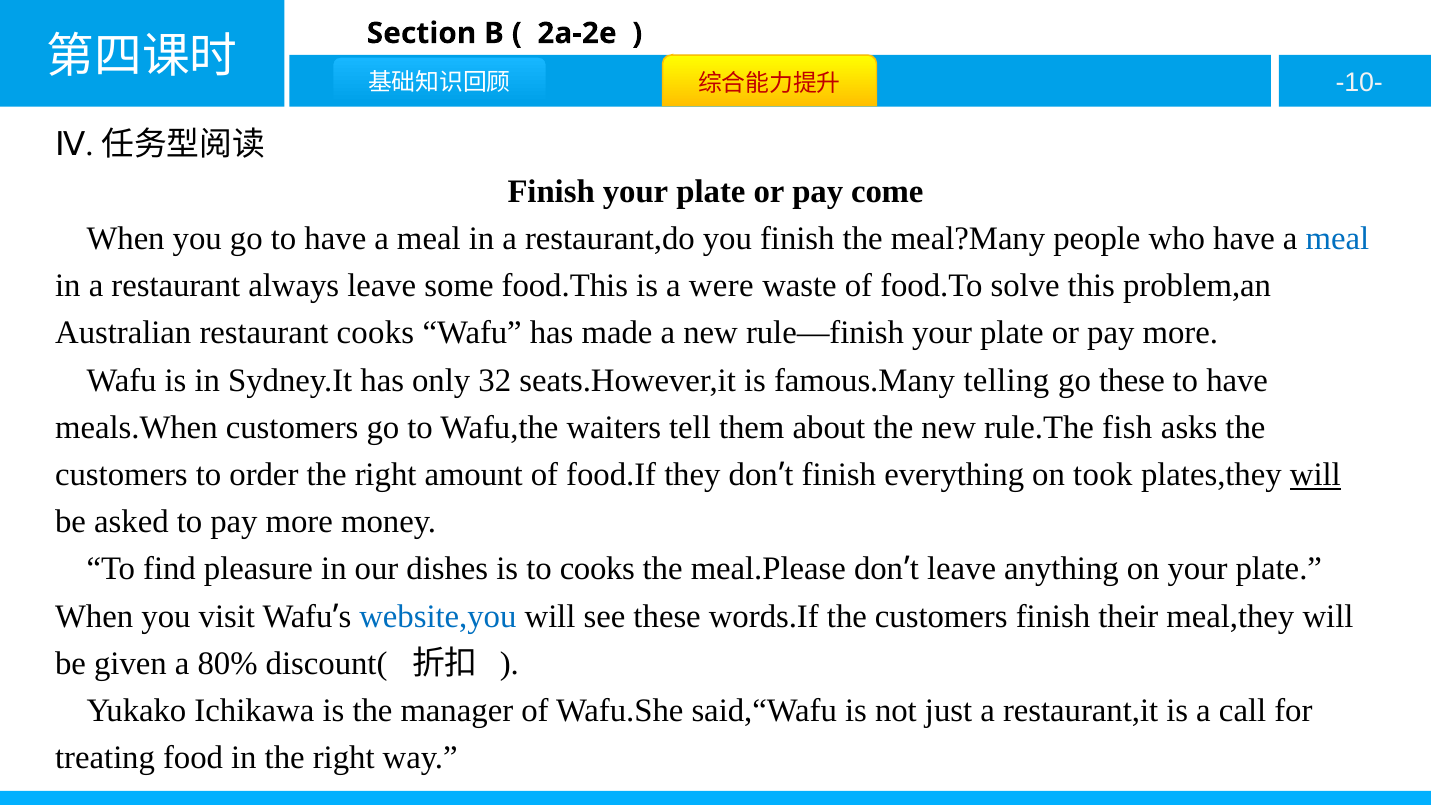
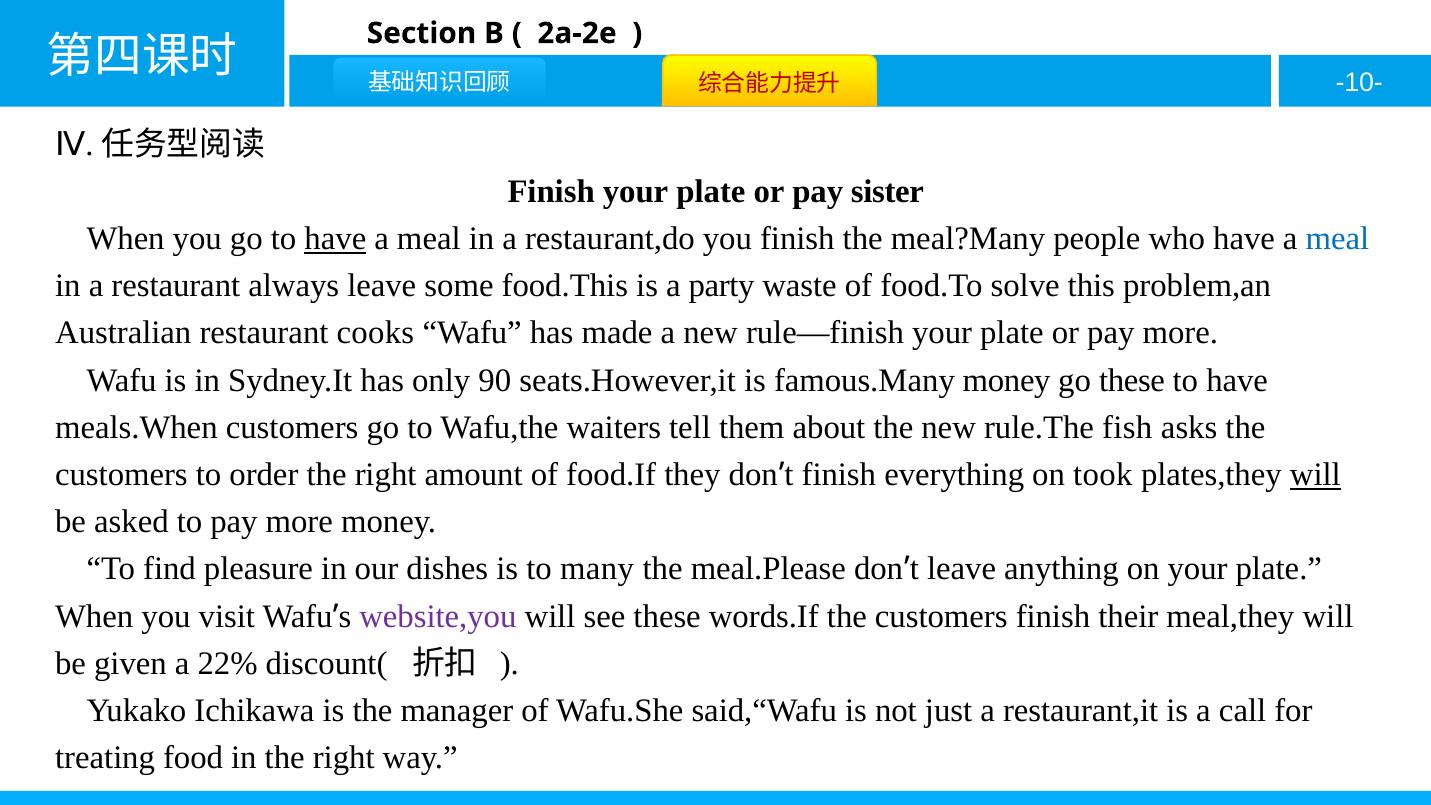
come: come -> sister (887, 191)
have underline: none -> present (335, 239)
were: were -> party (722, 286)
32: 32 -> 90 (495, 380)
famous.Many telling: telling -> money (1007, 380)
to cooks: cooks -> many (597, 569)
website,you colour: blue -> purple (438, 616)
80%: 80% -> 22% (228, 663)
